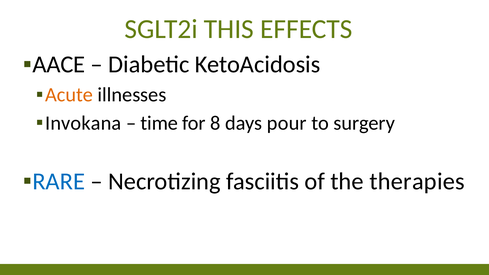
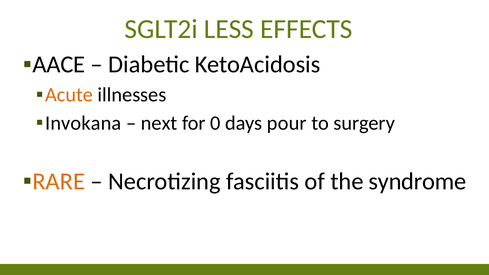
THIS: THIS -> LESS (229, 29)
time: time -> next (159, 123)
8: 8 -> 0 (215, 123)
RARE colour: blue -> orange (59, 181)
therapies: therapies -> syndrome (417, 181)
